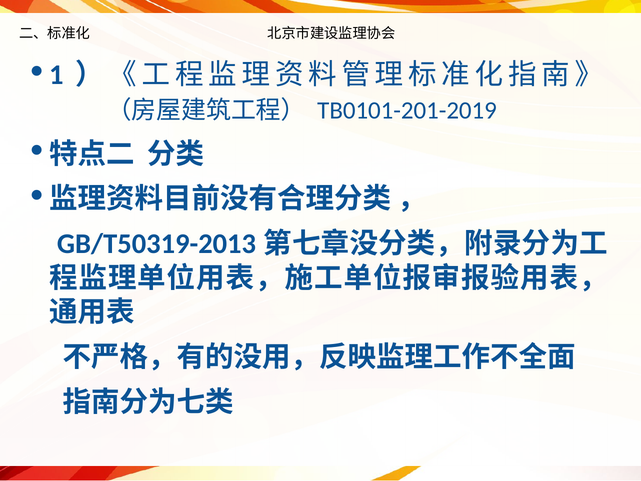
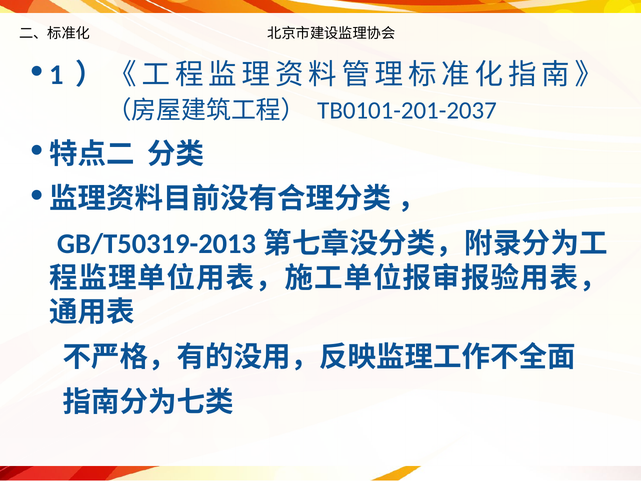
TB0101-201-2019: TB0101-201-2019 -> TB0101-201-2037 (407, 110)
